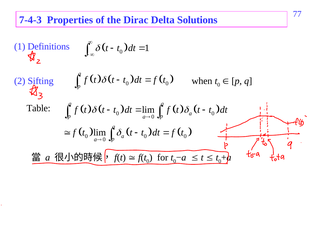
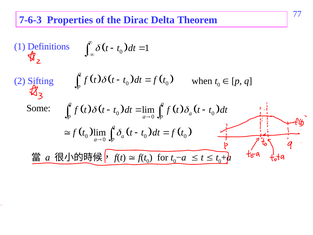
7-4-3: 7-4-3 -> 7-6-3 (30, 20)
Solutions: Solutions -> Theorem (197, 20)
Table: Table -> Some (38, 108)
